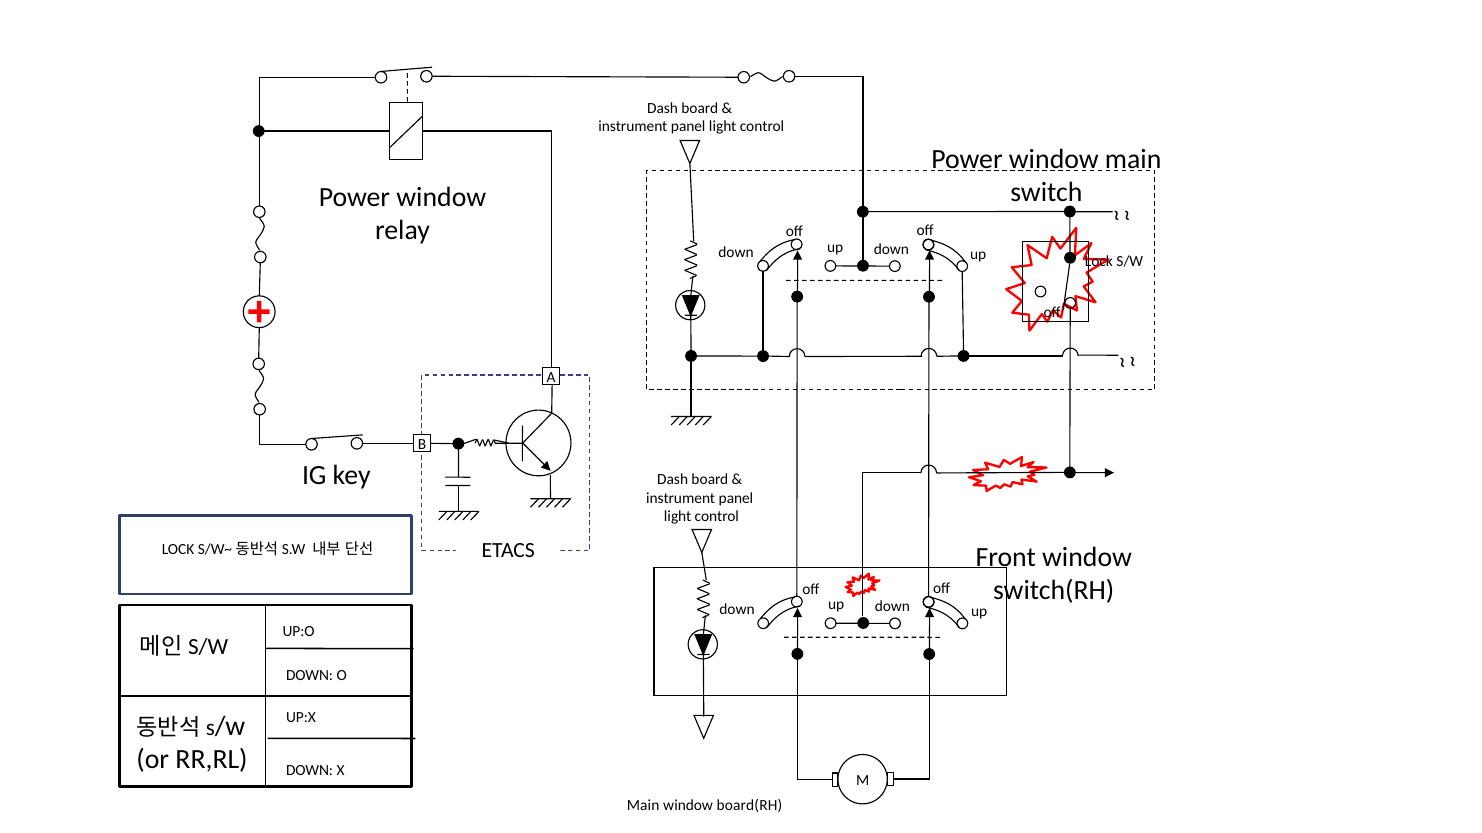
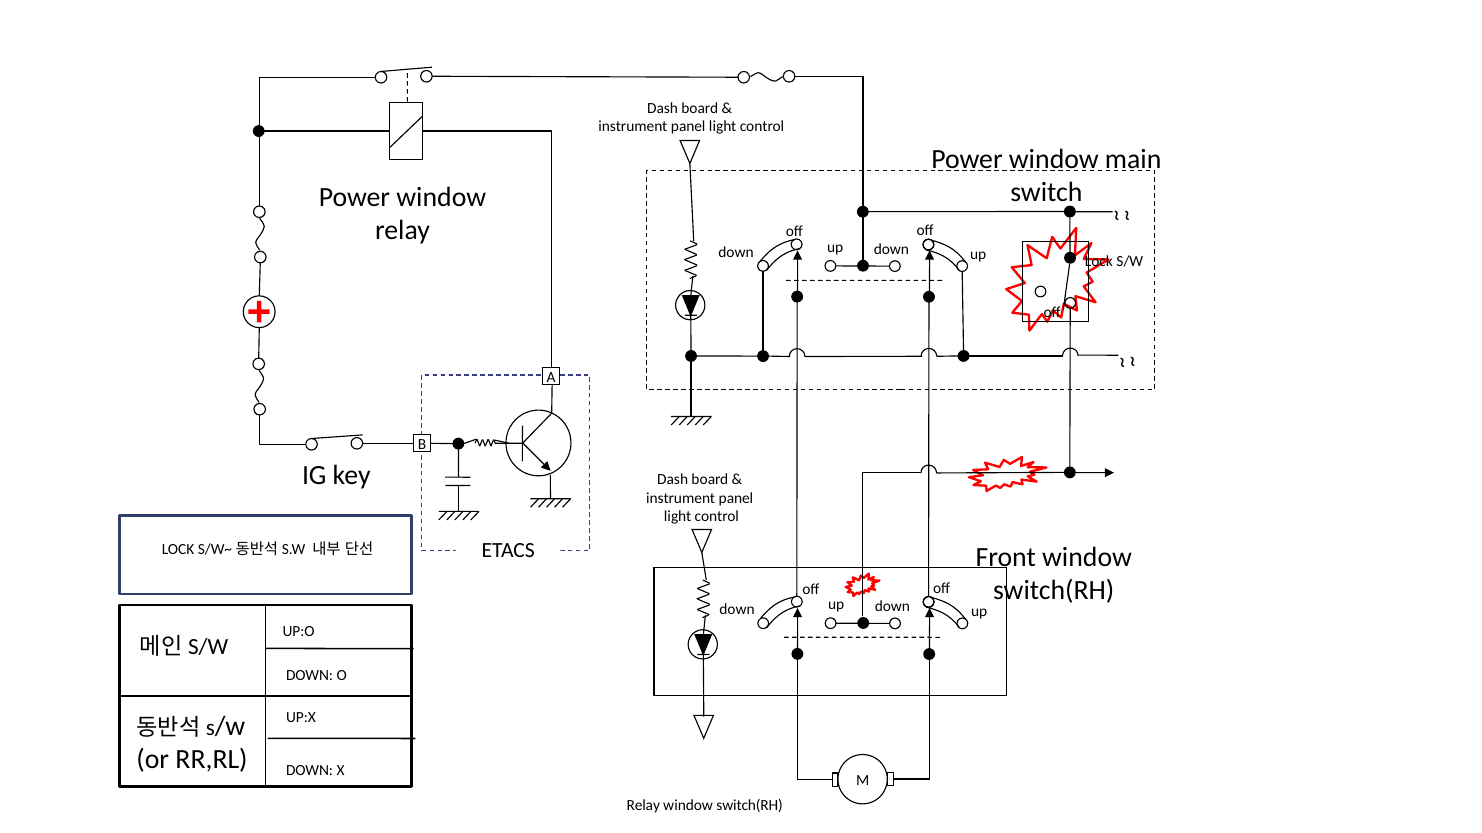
Main: Main -> Relay (643, 806)
board(RH: board(RH -> switch(RH (750, 806)
